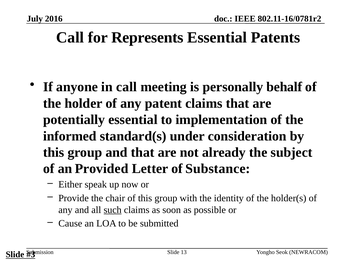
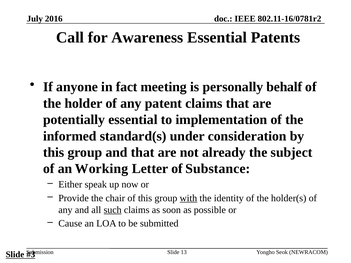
Represents: Represents -> Awareness (147, 38)
in call: call -> fact (127, 87)
Provided: Provided -> Working (102, 169)
with underline: none -> present (188, 198)
